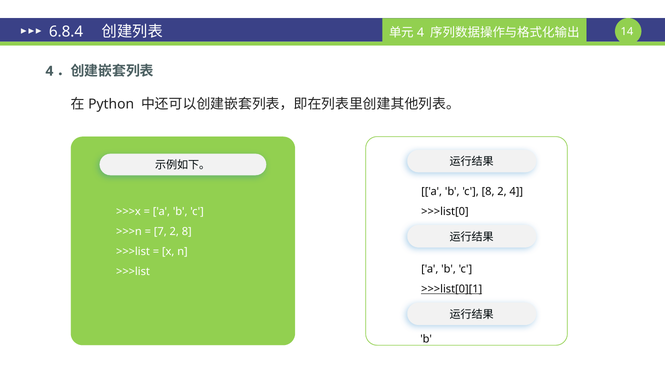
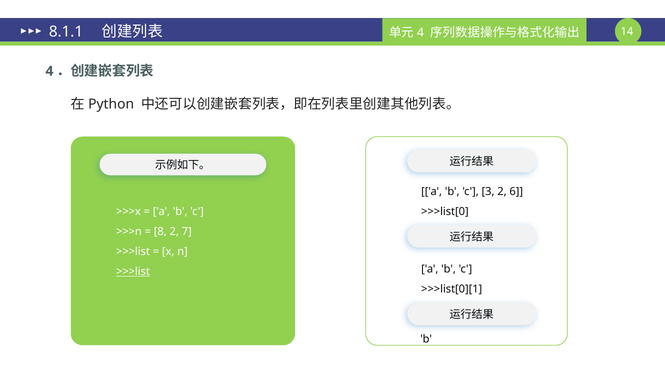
6.8.4: 6.8.4 -> 8.1.1 (66, 32)
c 8: 8 -> 3 (488, 192)
2 4: 4 -> 6 (516, 192)
7: 7 -> 8 (160, 232)
2 8: 8 -> 7 (187, 232)
>>>list underline: none -> present (133, 272)
>>>list[0][1 underline: present -> none (452, 289)
